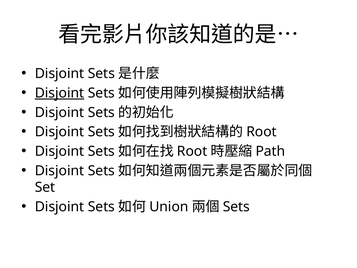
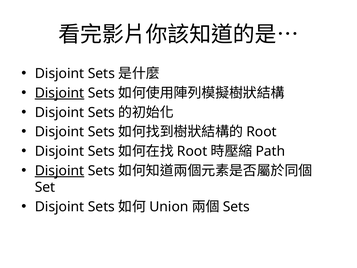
Disjoint underline: none -> present (60, 171)
